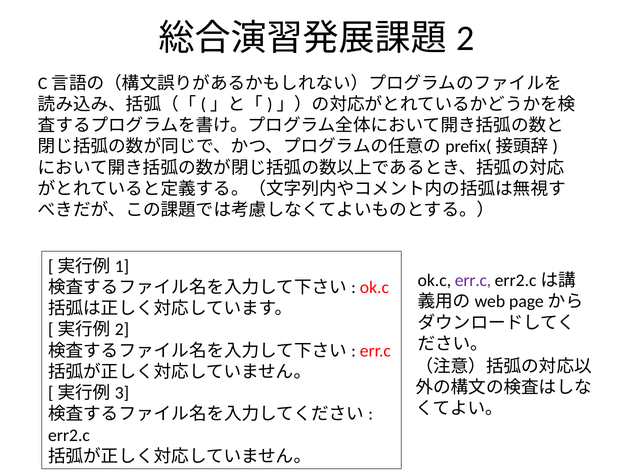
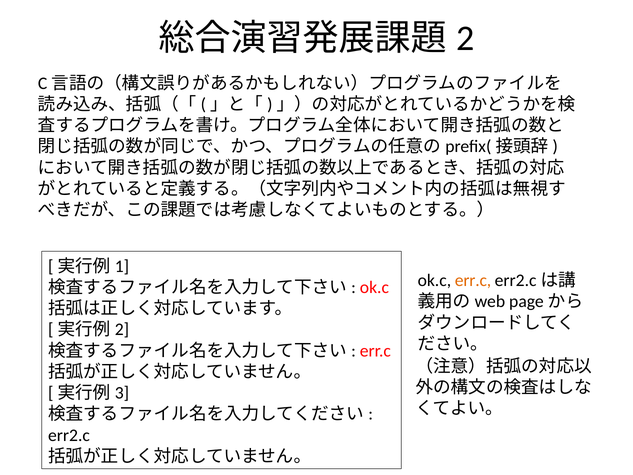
err.c colour: purple -> orange (473, 280)
